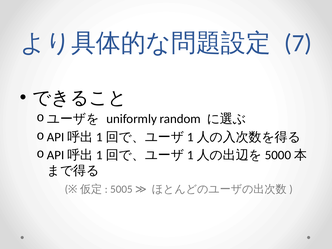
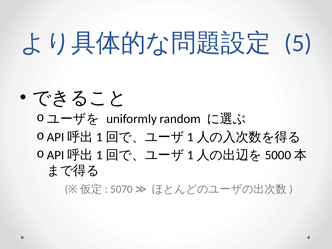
7: 7 -> 5 (298, 43)
5005: 5005 -> 5070 (121, 189)
